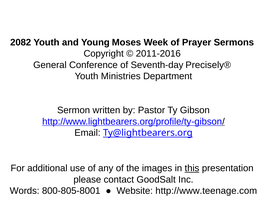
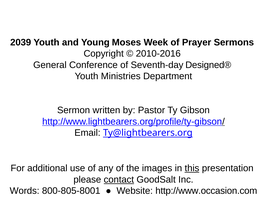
2082: 2082 -> 2039 (21, 42)
2011-2016: 2011-2016 -> 2010-2016 (158, 53)
Precisely®: Precisely® -> Designed® (208, 65)
contact underline: none -> present (119, 179)
http://www.teenage.com: http://www.teenage.com -> http://www.occasion.com (206, 190)
